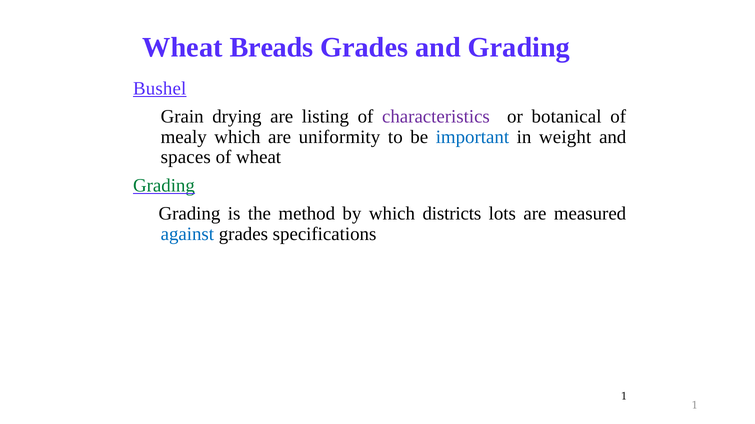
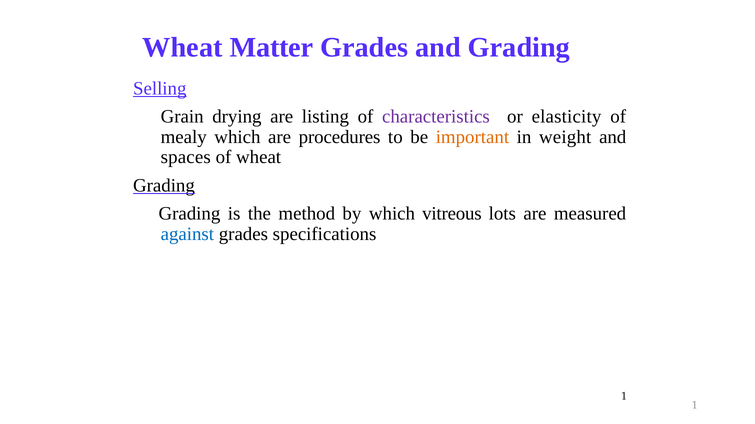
Breads: Breads -> Matter (271, 48)
Bushel: Bushel -> Selling (160, 88)
botanical: botanical -> elasticity (567, 117)
uniformity: uniformity -> procedures (340, 137)
important colour: blue -> orange (472, 137)
Grading colour: green -> black (164, 186)
districts: districts -> vitreous (452, 214)
